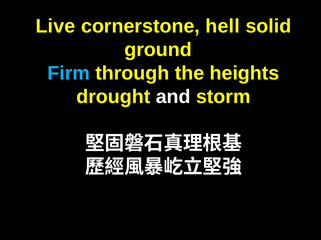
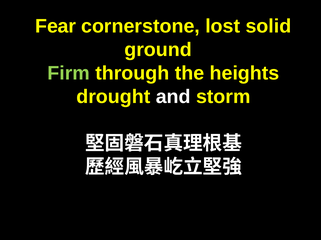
Live: Live -> Fear (56, 26)
hell: hell -> lost (223, 26)
Firm colour: light blue -> light green (69, 73)
